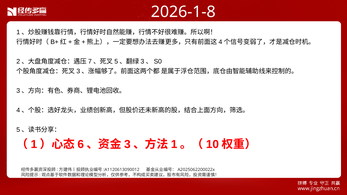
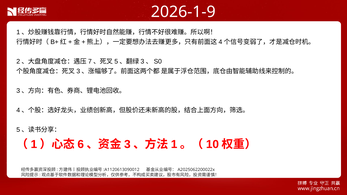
2026-1-8: 2026-1-8 -> 2026-1-9 (183, 12)
